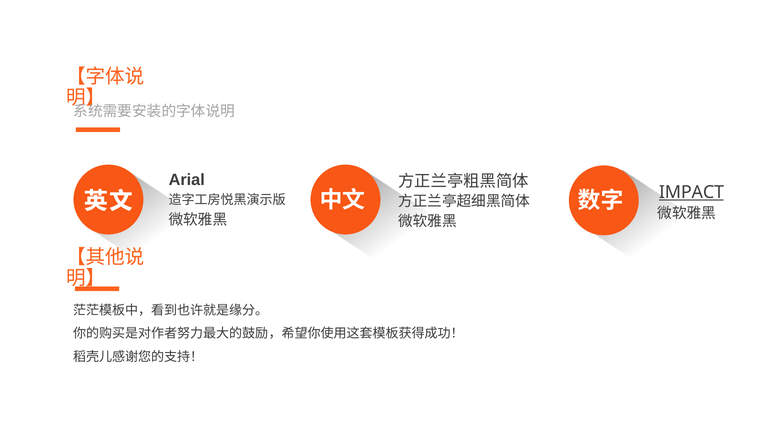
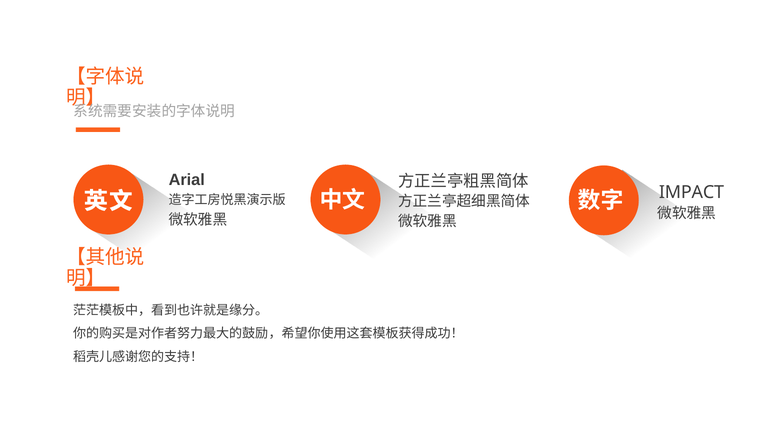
IMPACT underline: present -> none (691, 193)
